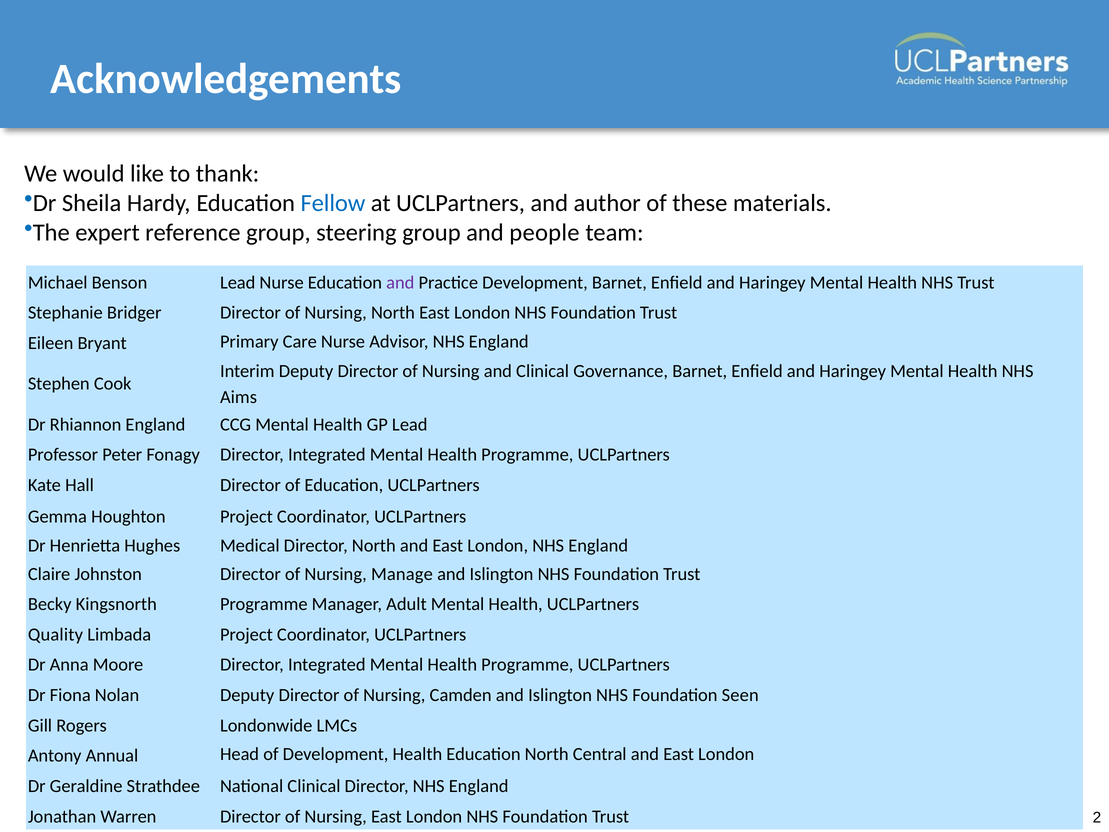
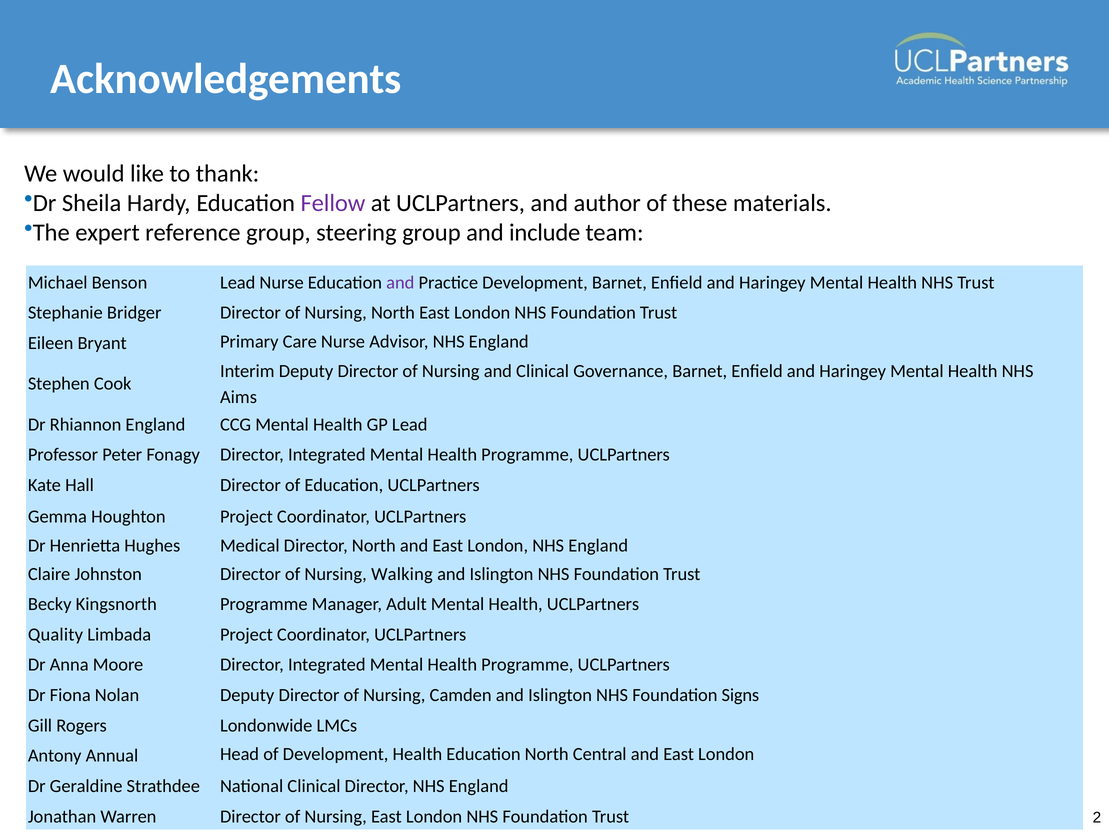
Fellow colour: blue -> purple (333, 203)
people: people -> include (545, 233)
Manage: Manage -> Walking (402, 574)
Seen: Seen -> Signs (740, 695)
